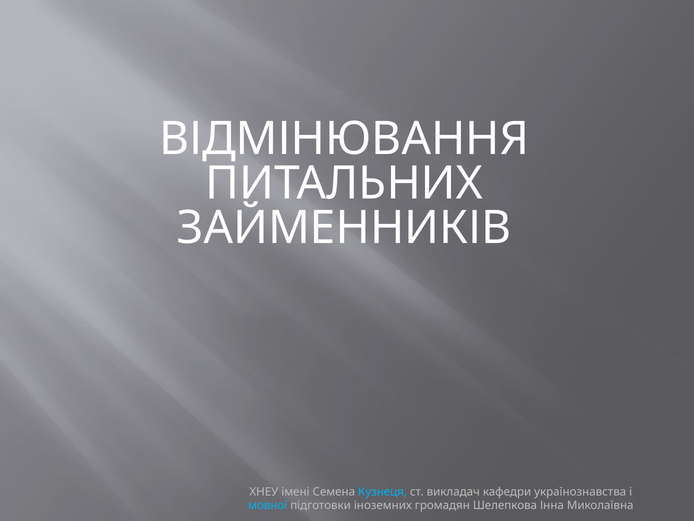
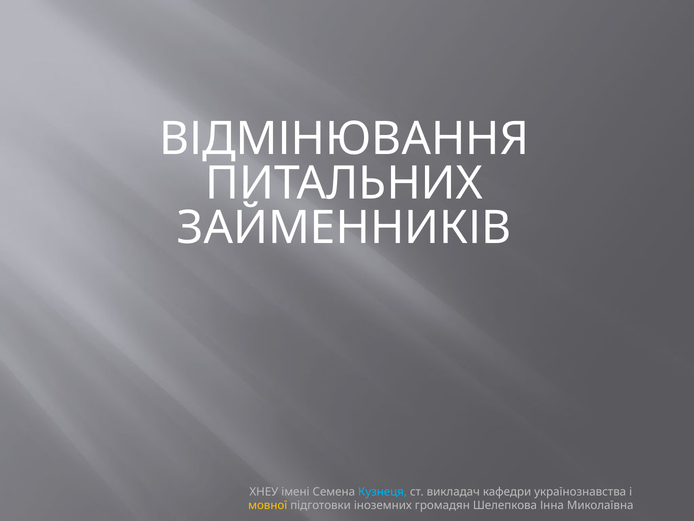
мовної colour: light blue -> yellow (268, 505)
